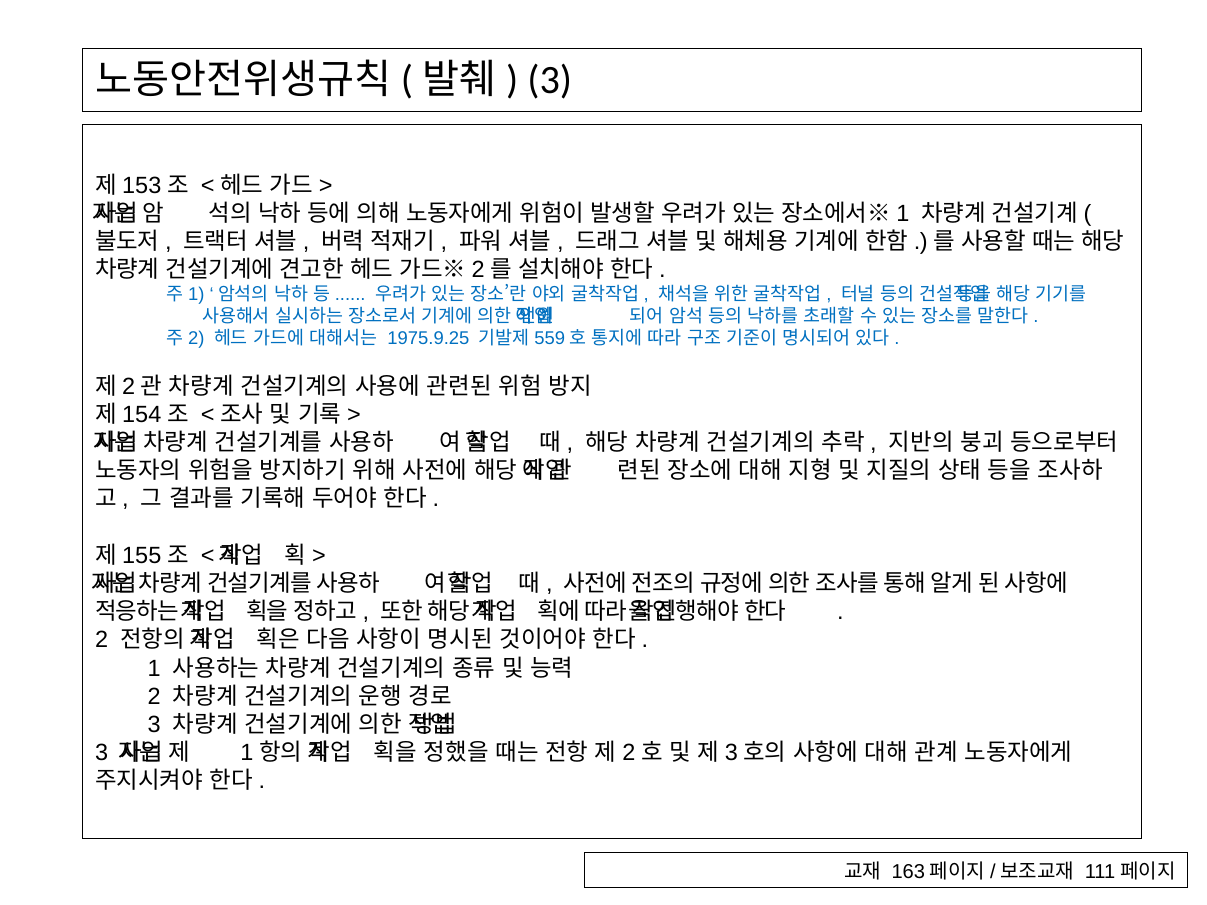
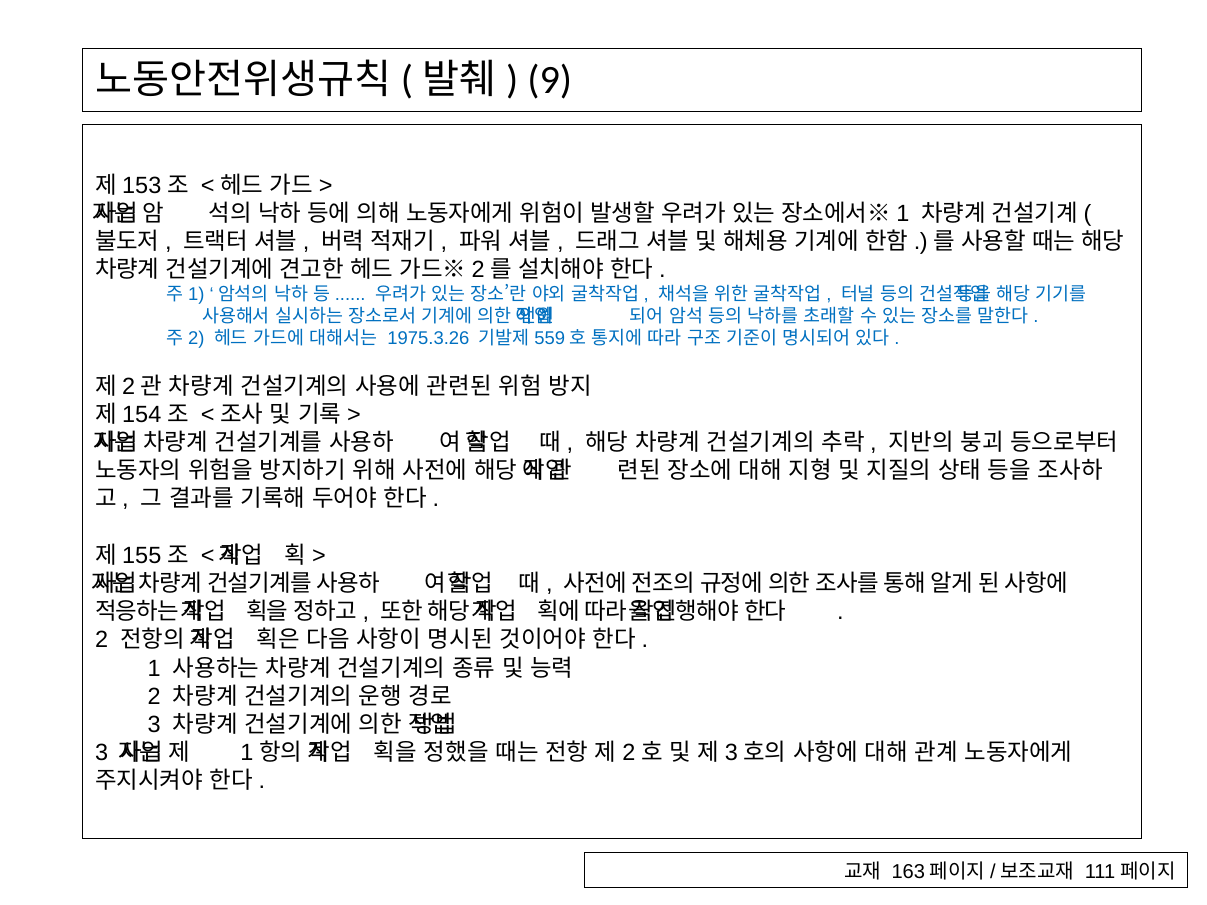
3: 3 -> 9 (550, 80)
1975.9.25: 1975.9.25 -> 1975.3.26 (428, 339)
